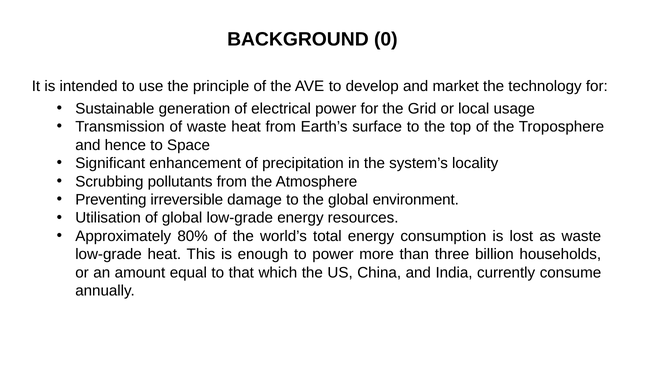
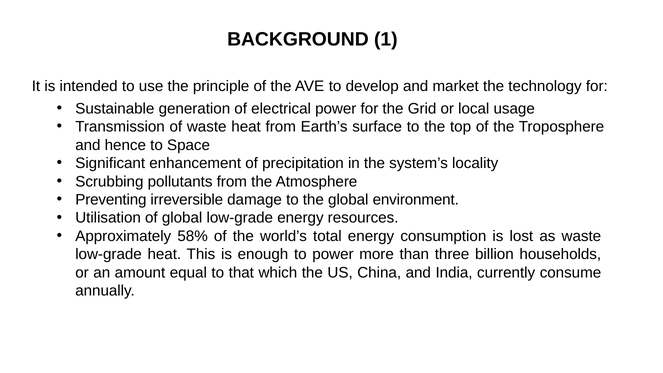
0: 0 -> 1 (386, 39)
80%: 80% -> 58% (193, 236)
